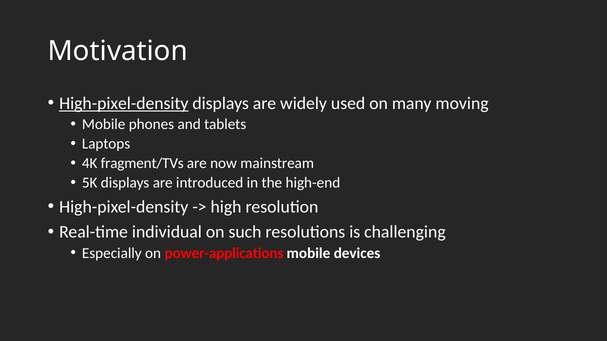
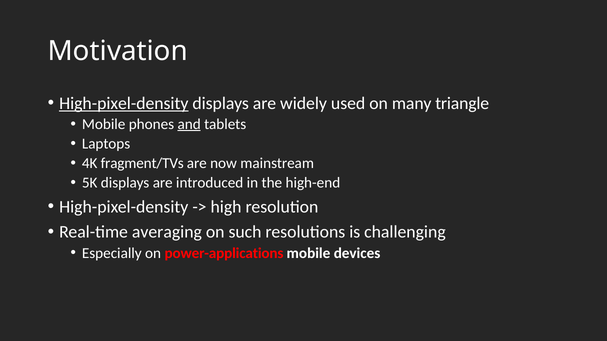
moving: moving -> triangle (462, 103)
and underline: none -> present (189, 124)
individual: individual -> averaging (167, 232)
